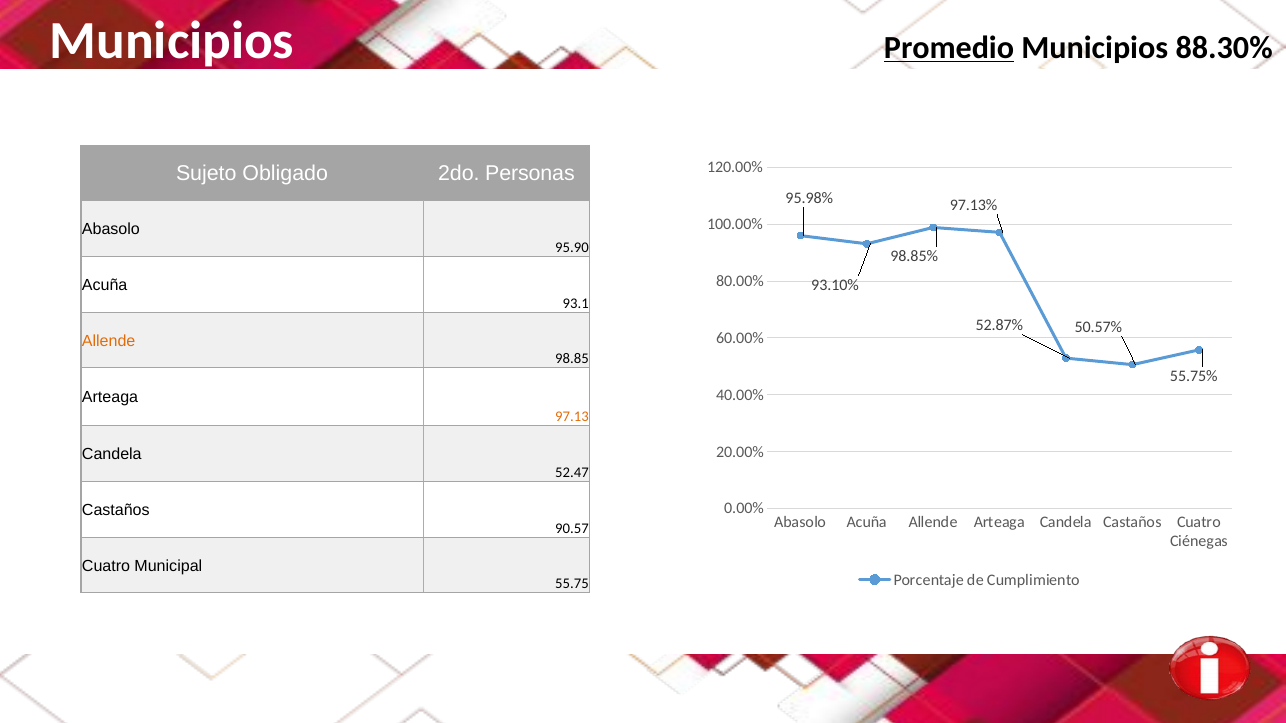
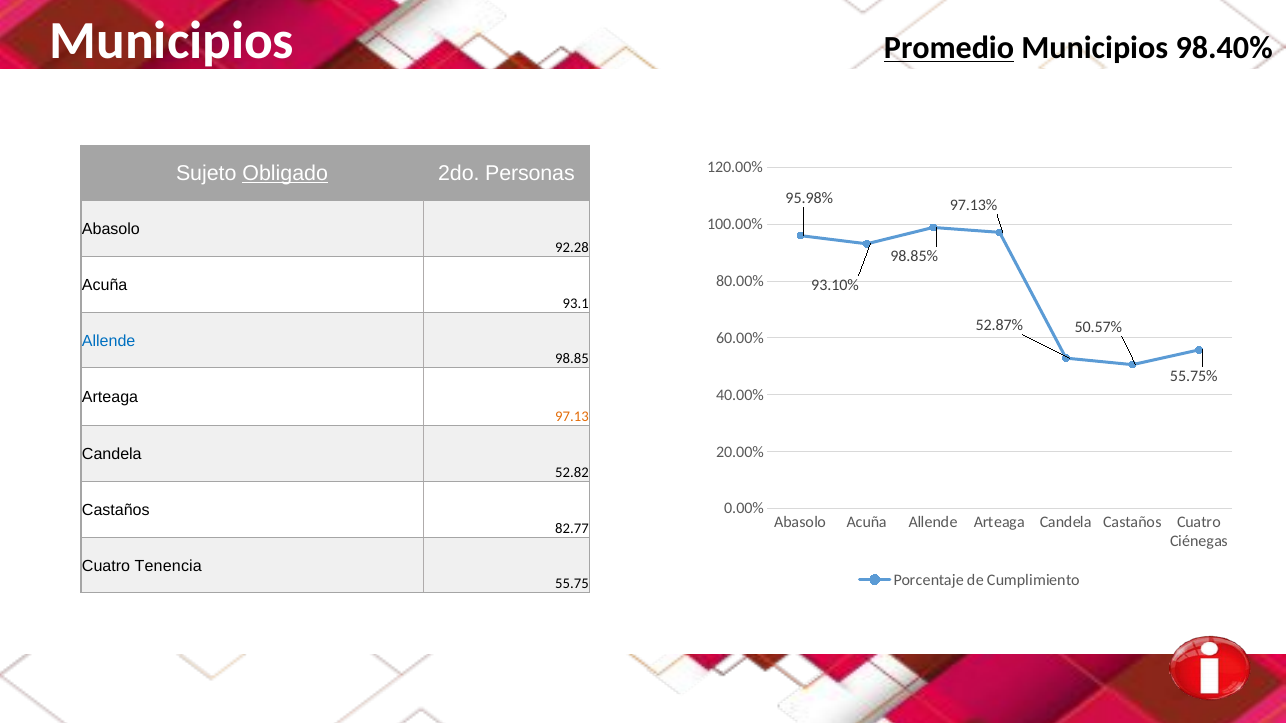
88.30%: 88.30% -> 98.40% (1224, 48)
Obligado underline: none -> present (285, 173)
95.90: 95.90 -> 92.28 (572, 248)
Allende colour: orange -> blue (109, 341)
52.47: 52.47 -> 52.82 (572, 473)
90.57: 90.57 -> 82.77 (572, 528)
Municipal: Municipal -> Tenencia (168, 566)
